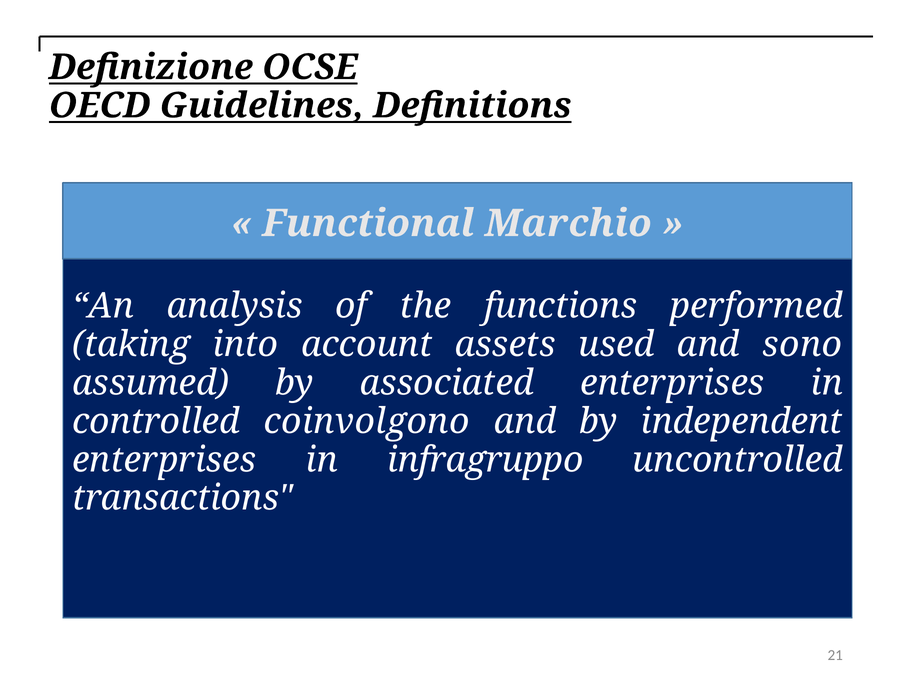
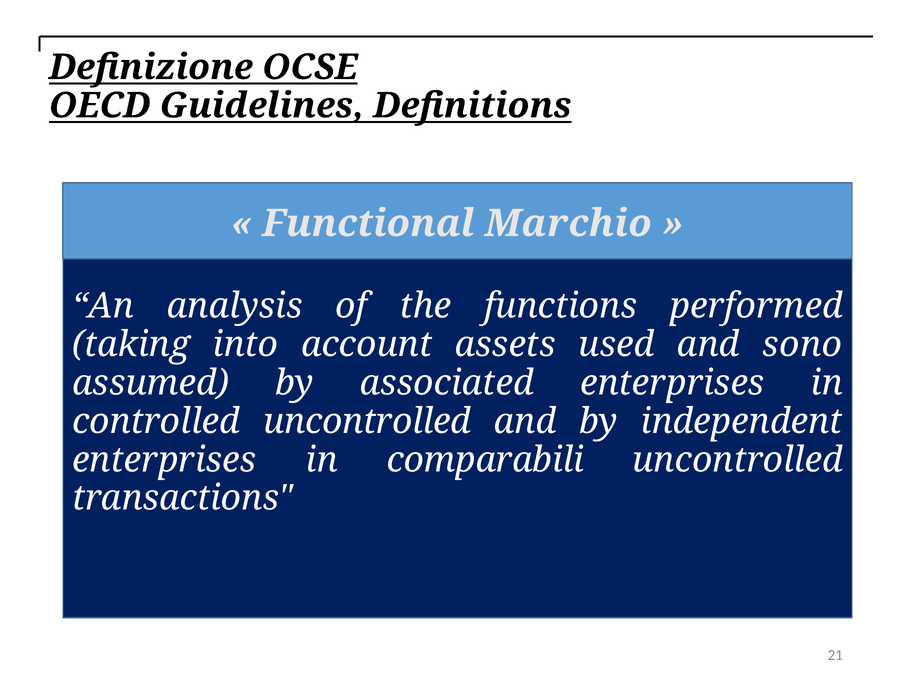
controlled coinvolgono: coinvolgono -> uncontrolled (367, 422)
infragruppo: infragruppo -> comparabili (485, 460)
